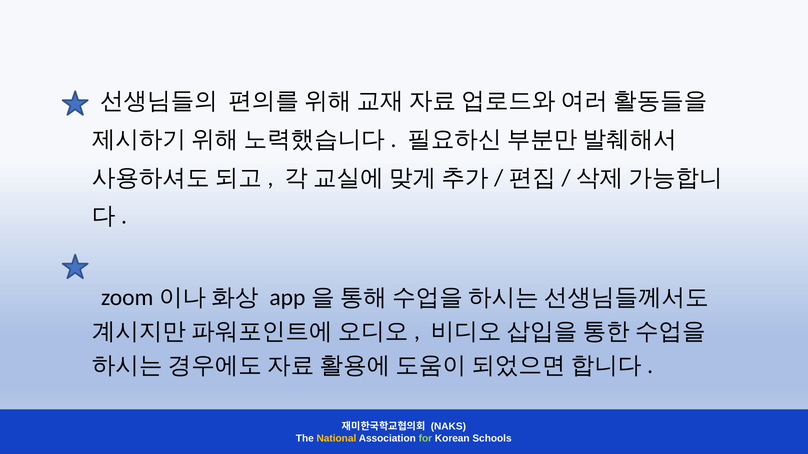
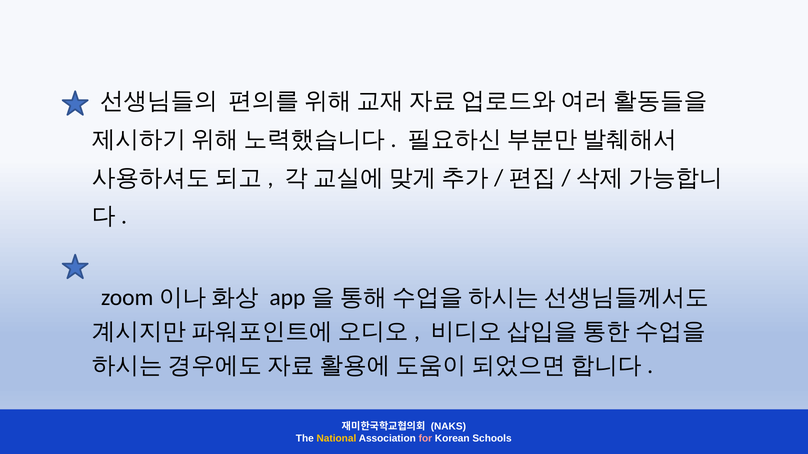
for colour: light green -> pink (425, 439)
